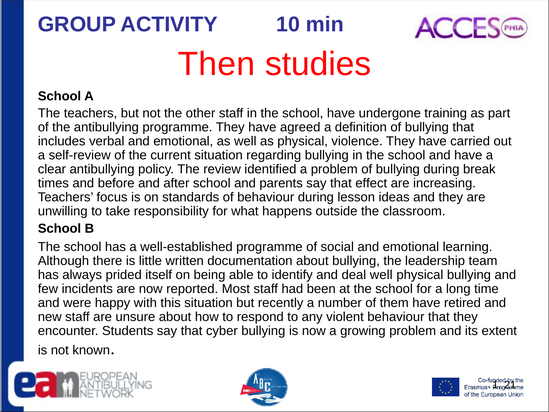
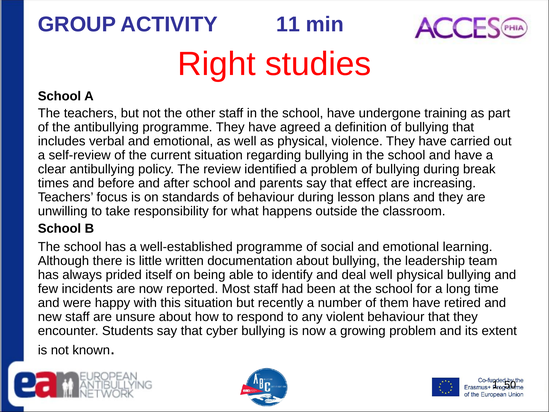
10: 10 -> 11 (288, 25)
Then: Then -> Right (217, 64)
ideas: ideas -> plans (394, 197)
21: 21 -> 50 (510, 385)
